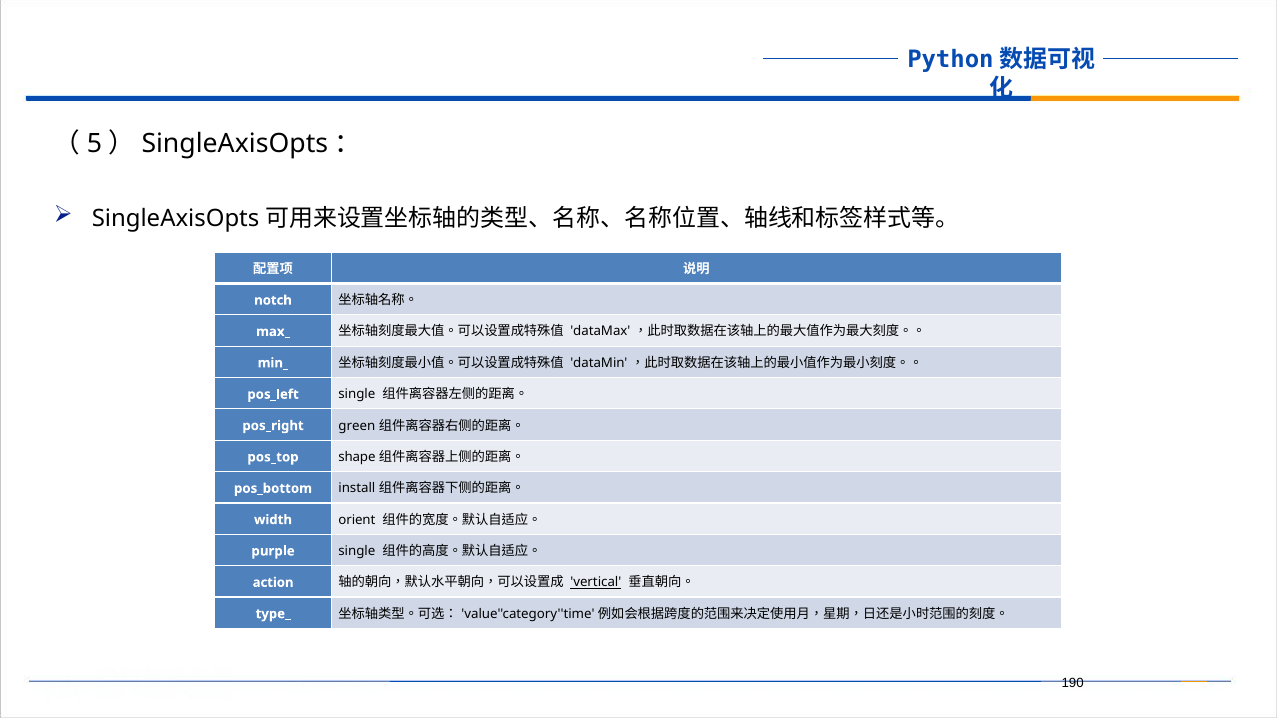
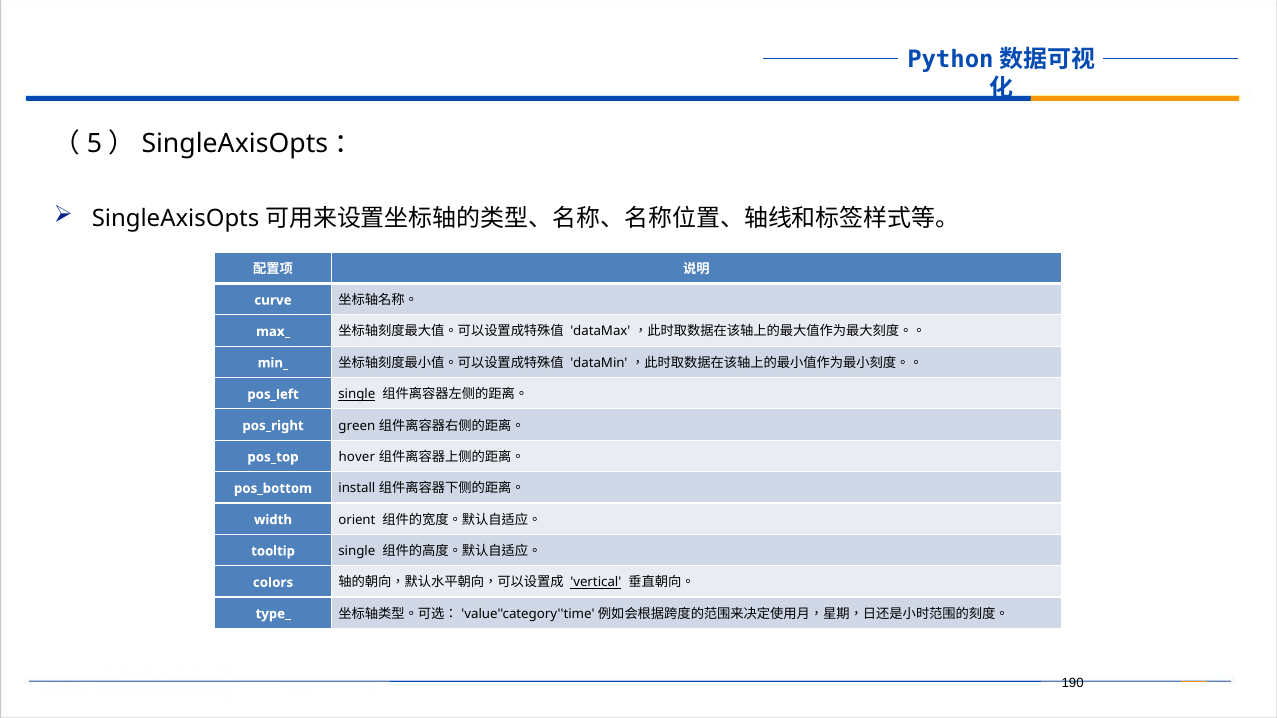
notch: notch -> curve (273, 300)
single underline: none -> present (357, 394)
shape: shape -> hover (357, 457)
purple: purple -> tooltip (273, 551)
action: action -> colors (273, 583)
